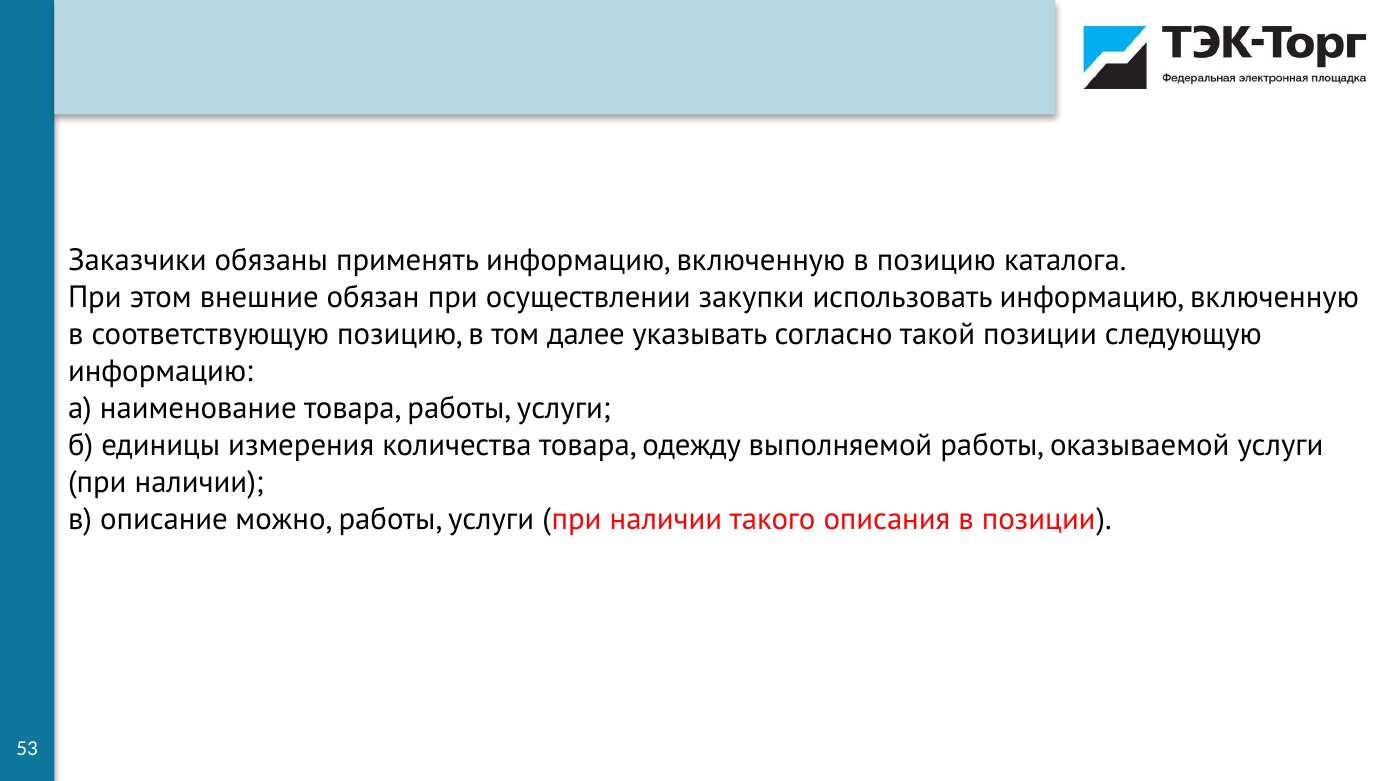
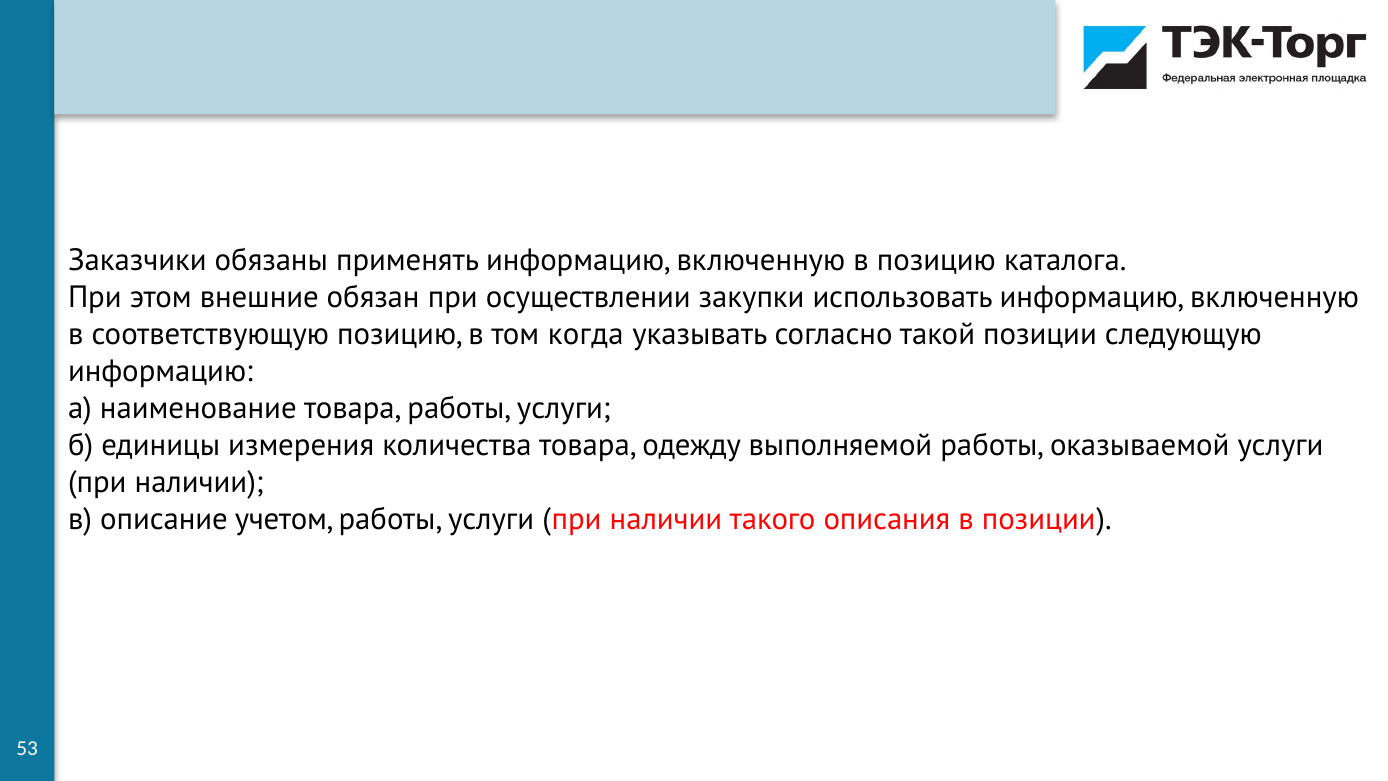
далее: далее -> когда (586, 334)
можно: можно -> учетом (284, 519)
